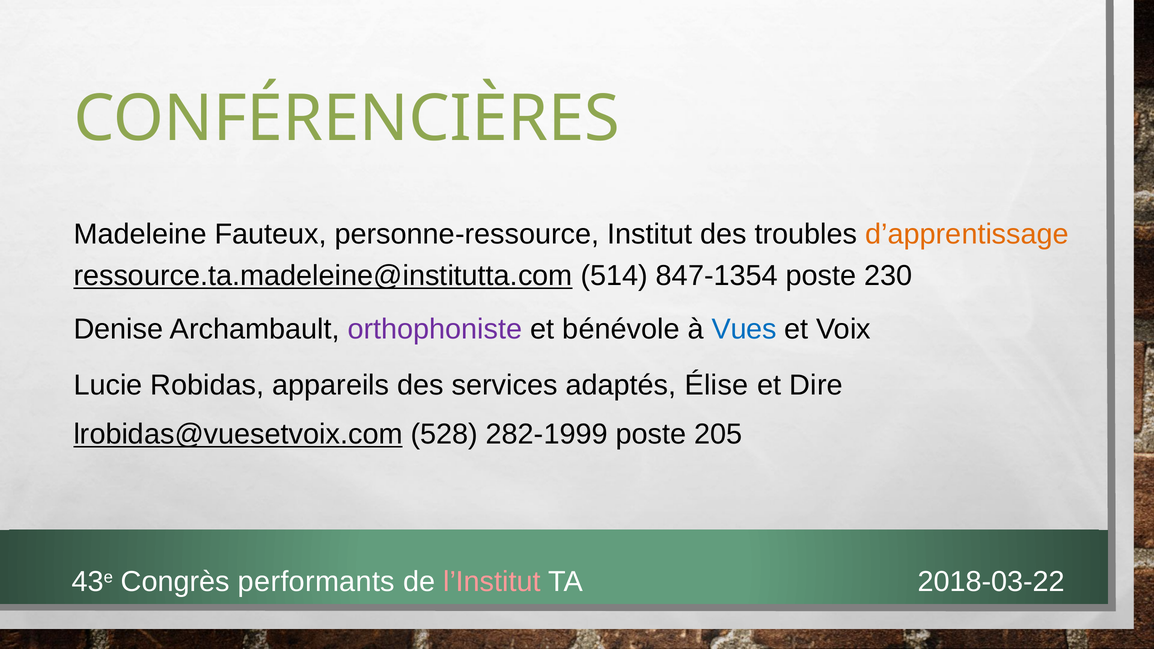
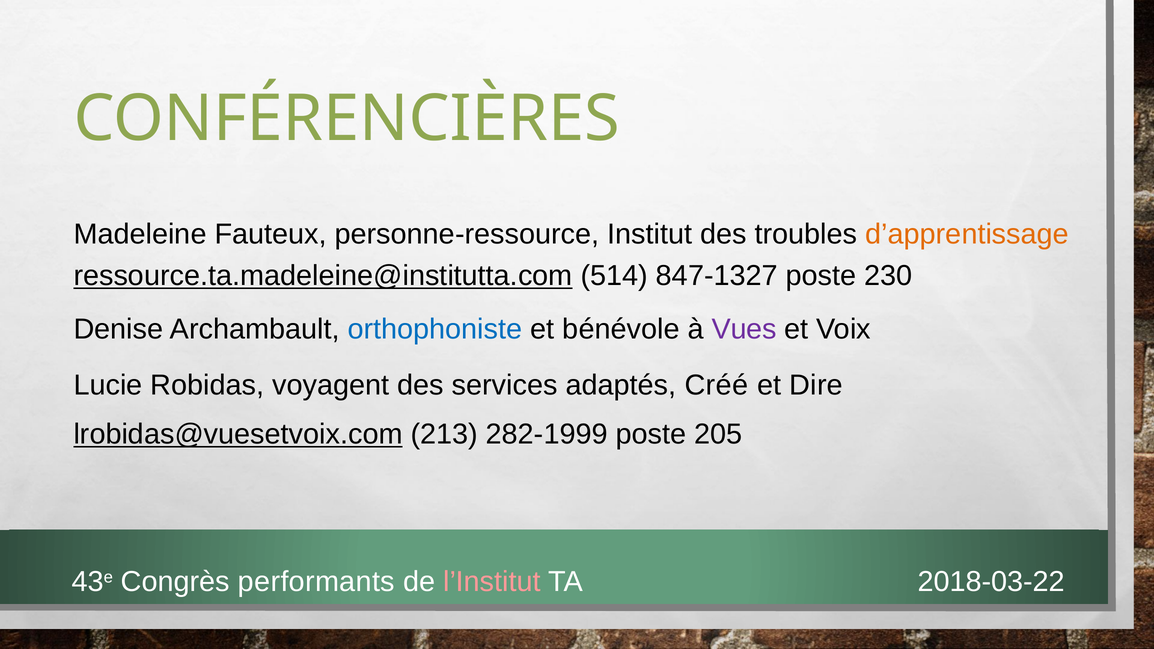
847-1354: 847-1354 -> 847-1327 (717, 276)
orthophoniste colour: purple -> blue (435, 329)
Vues colour: blue -> purple (744, 329)
appareils: appareils -> voyagent (331, 385)
Élise: Élise -> Créé (716, 385)
528: 528 -> 213 (444, 434)
